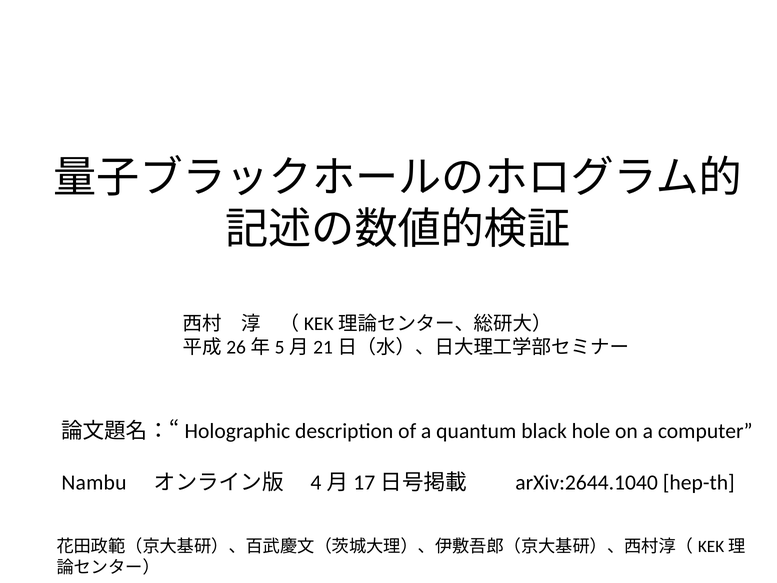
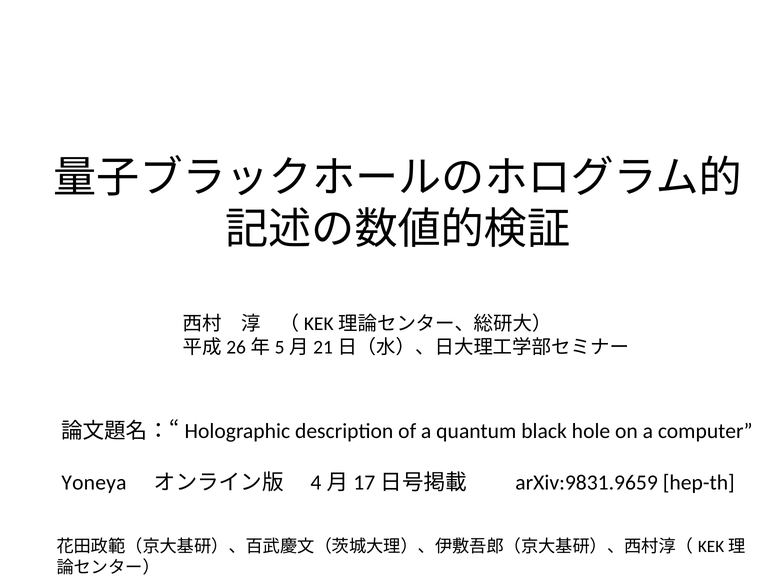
Nambu: Nambu -> Yoneya (94, 483)
arXiv:2644.1040: arXiv:2644.1040 -> arXiv:9831.9659 (587, 483)
